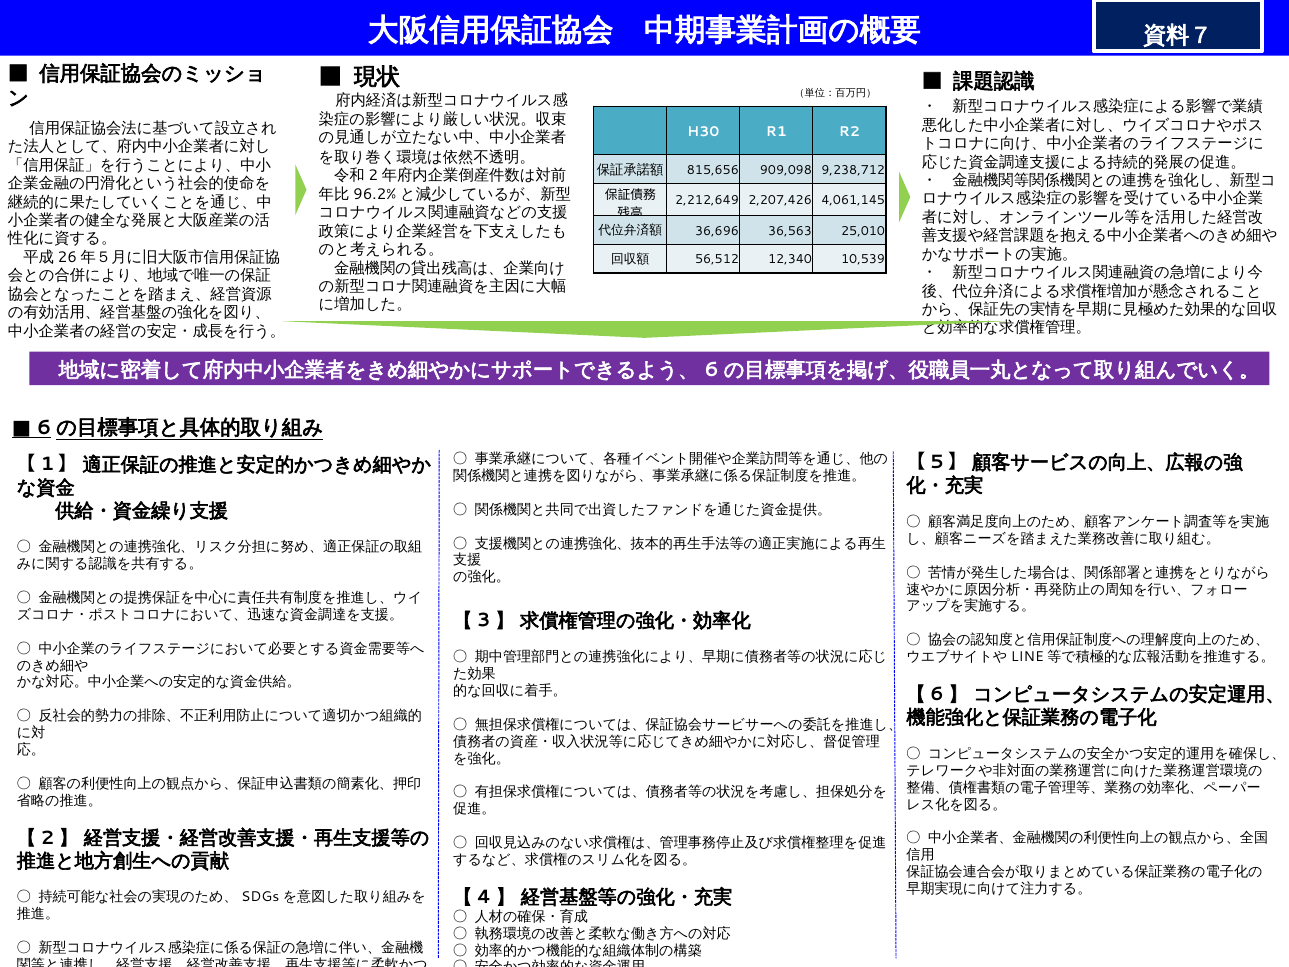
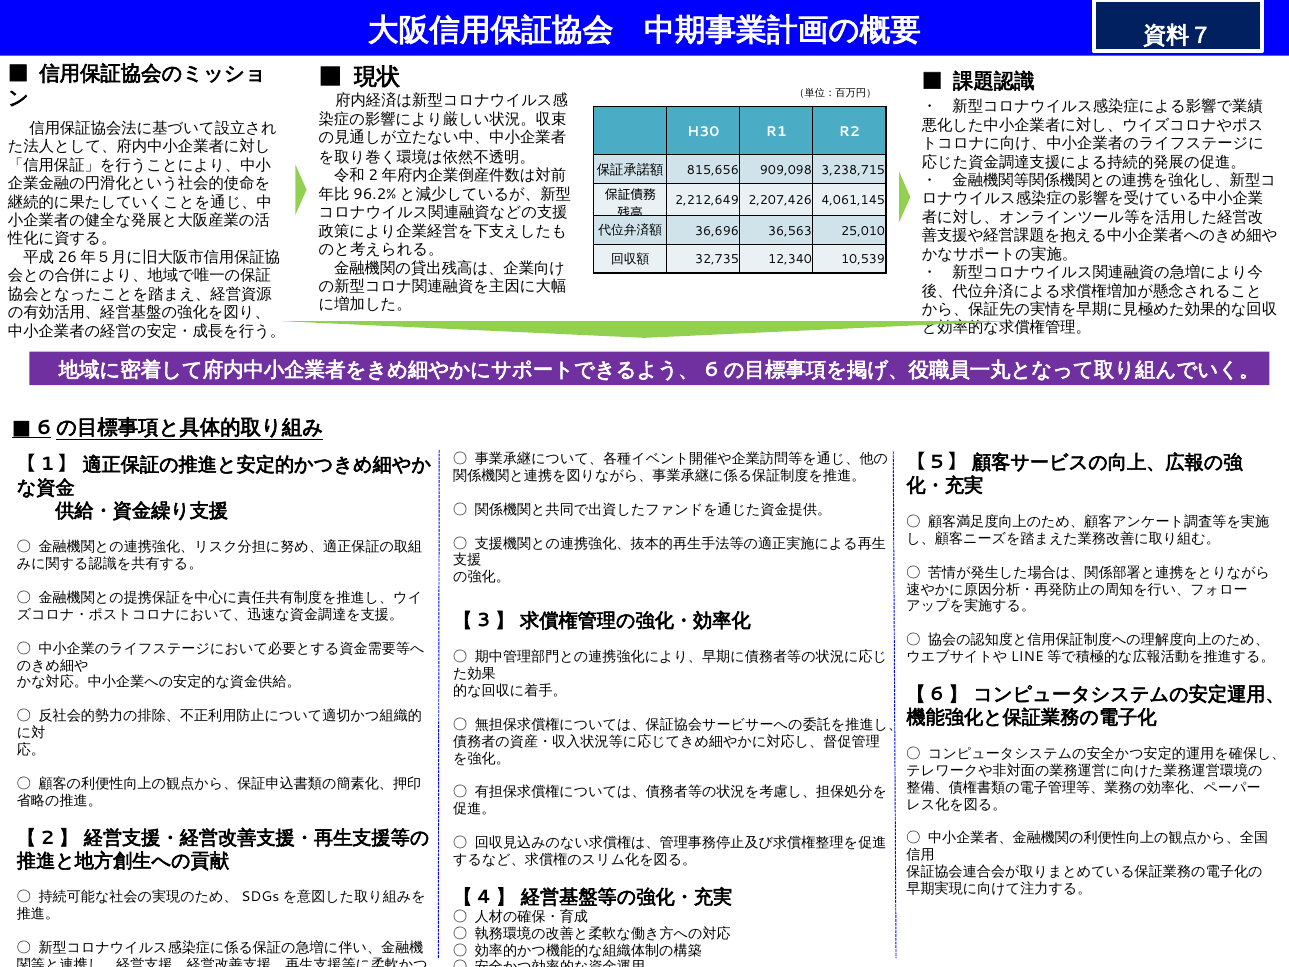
9,238,712: 9,238,712 -> 3,238,715 (853, 170)
56,512: 56,512 -> 32,735 (717, 260)
